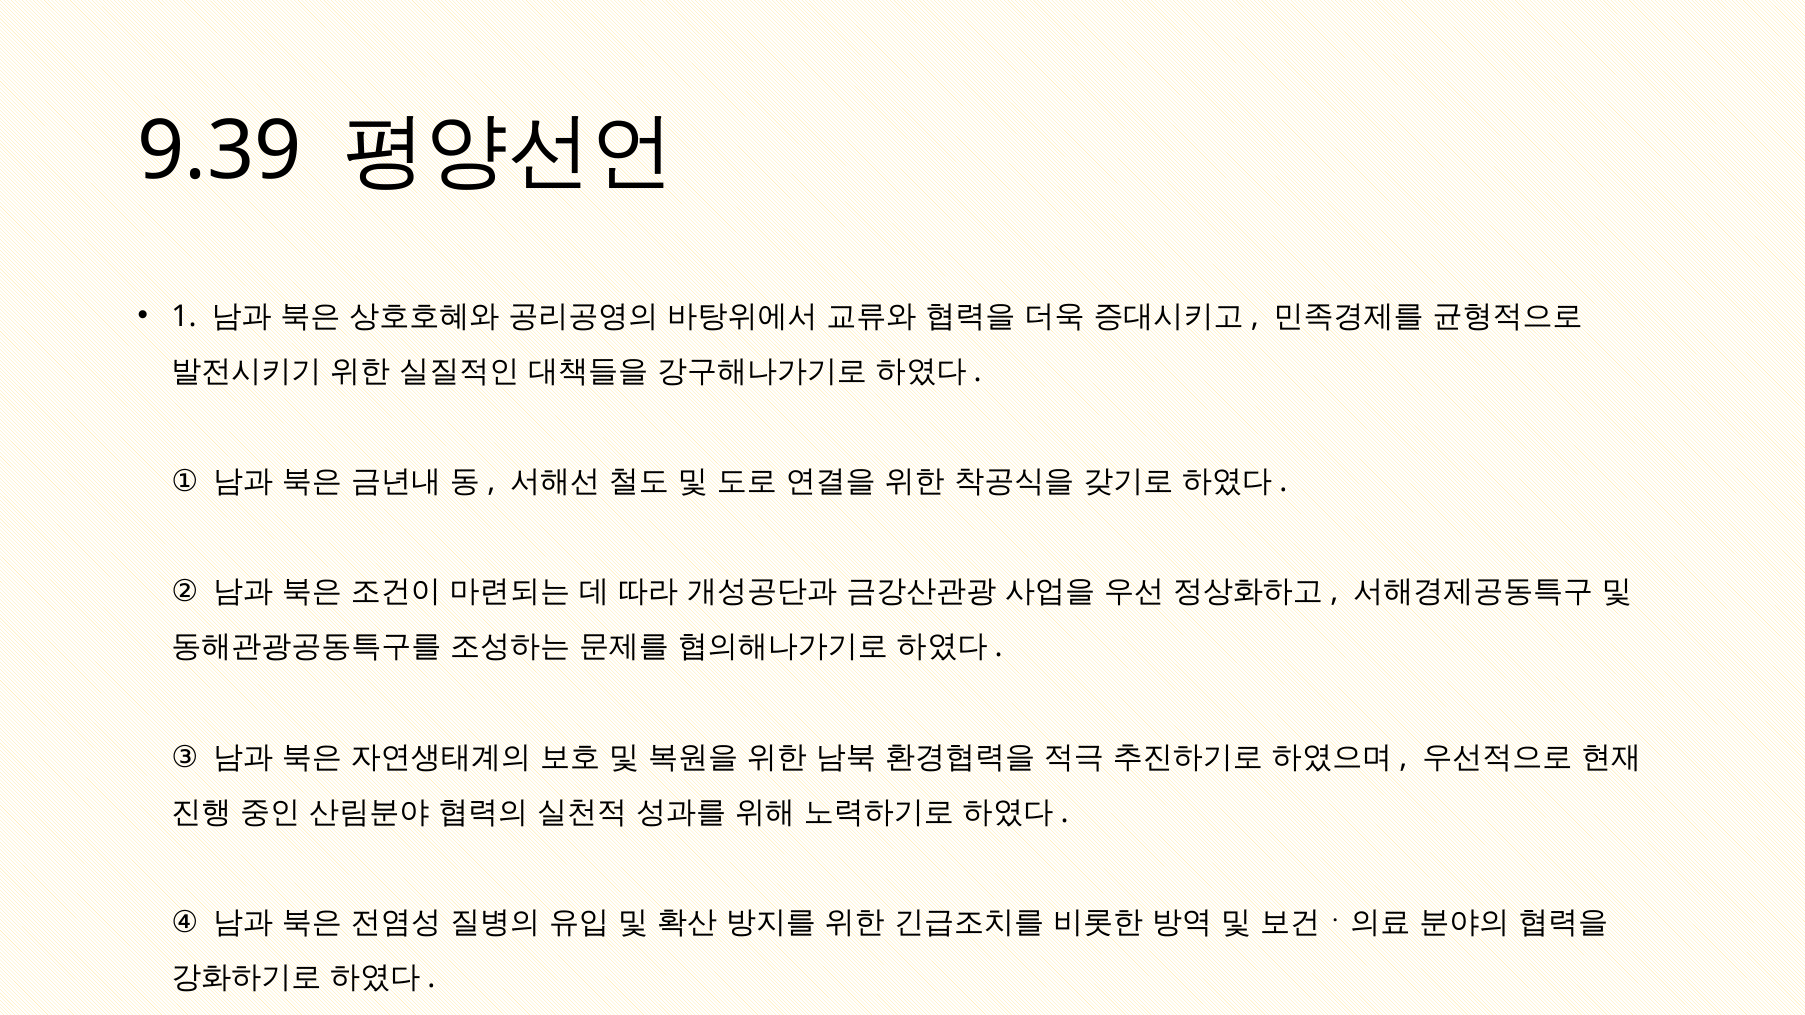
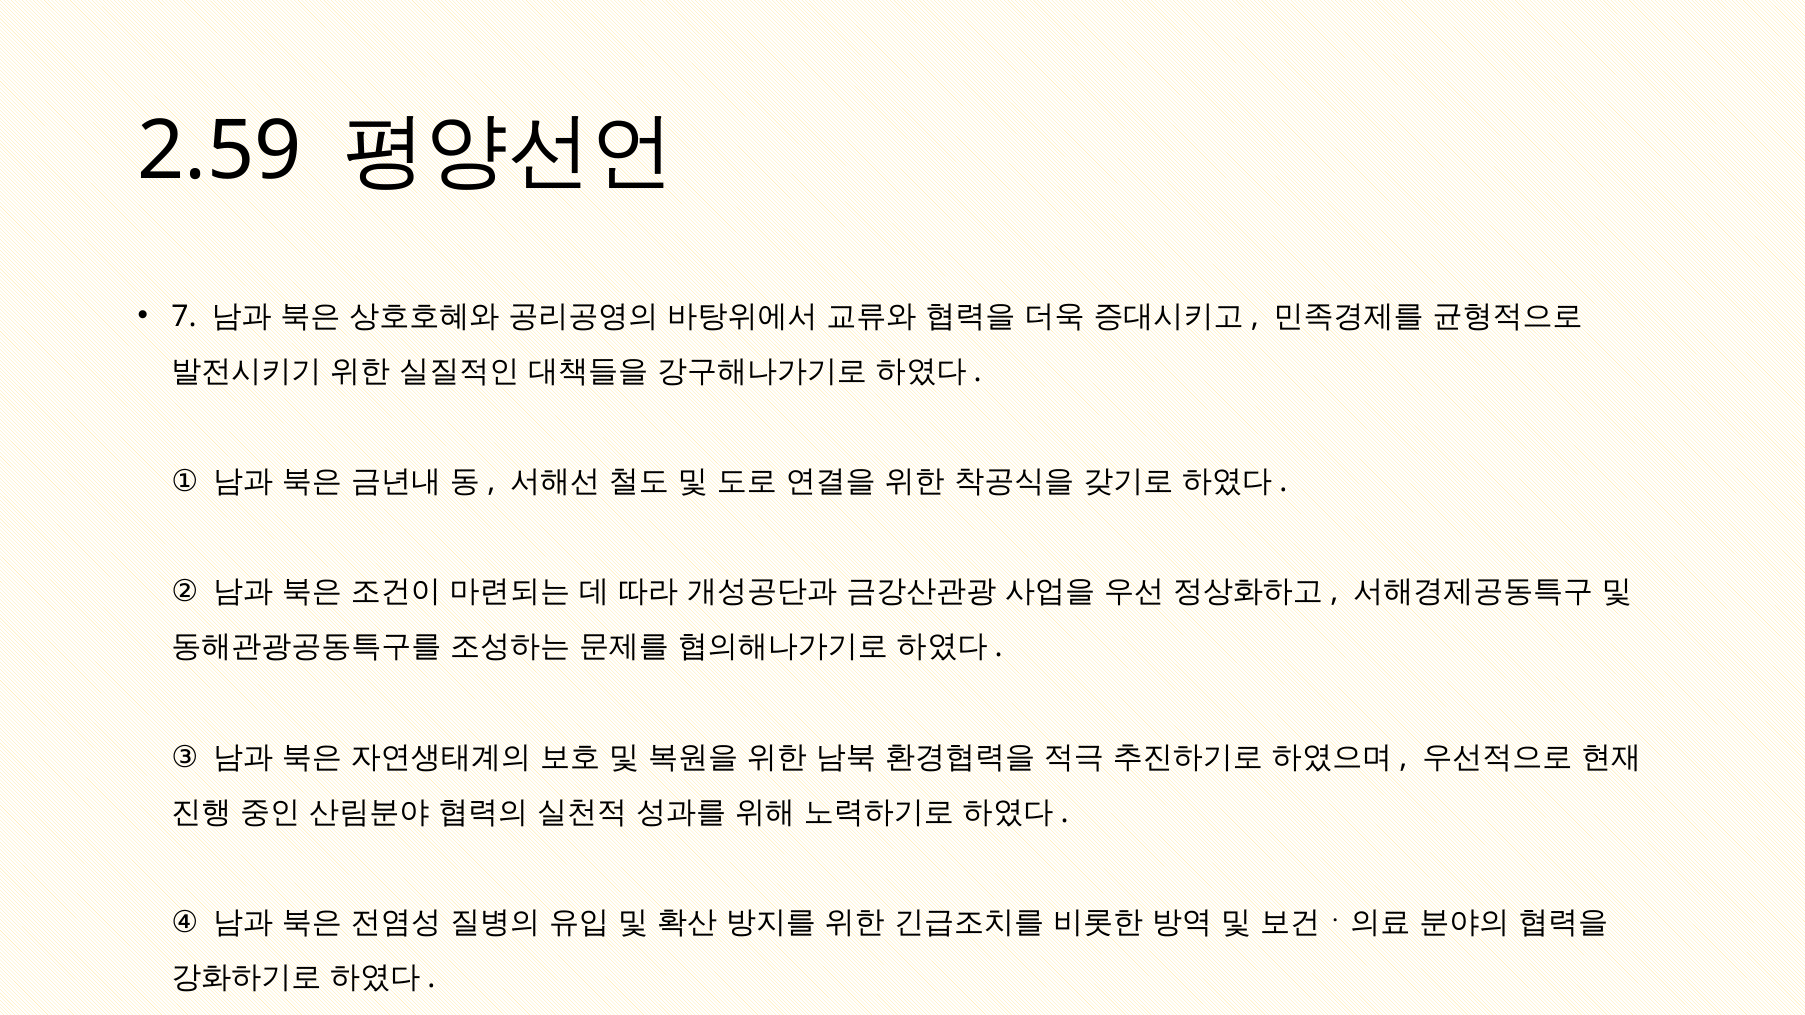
9.39: 9.39 -> 2.59 (220, 152)
1: 1 -> 7 (184, 316)
